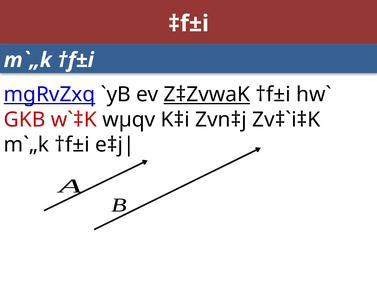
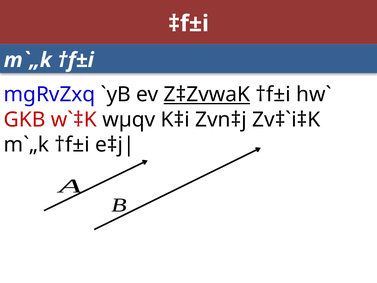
mgRvZxq underline: present -> none (50, 94)
